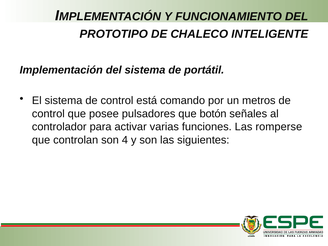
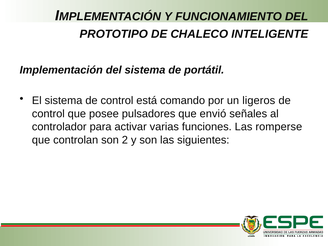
metros: metros -> ligeros (259, 101)
botón: botón -> envió (213, 114)
4: 4 -> 2 (125, 140)
